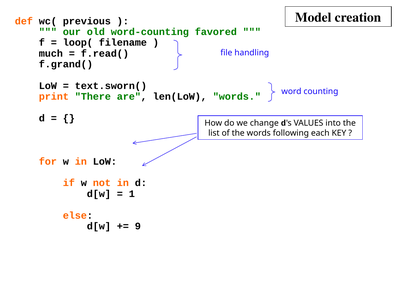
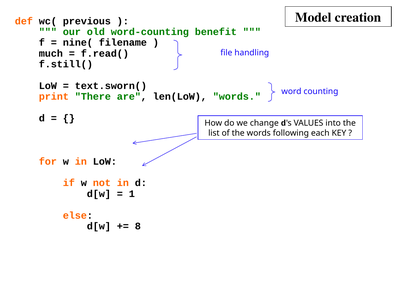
favored: favored -> benefit (216, 32)
loop(: loop( -> nine( (78, 43)
f.grand(: f.grand( -> f.still( (66, 64)
9: 9 -> 8 (138, 226)
